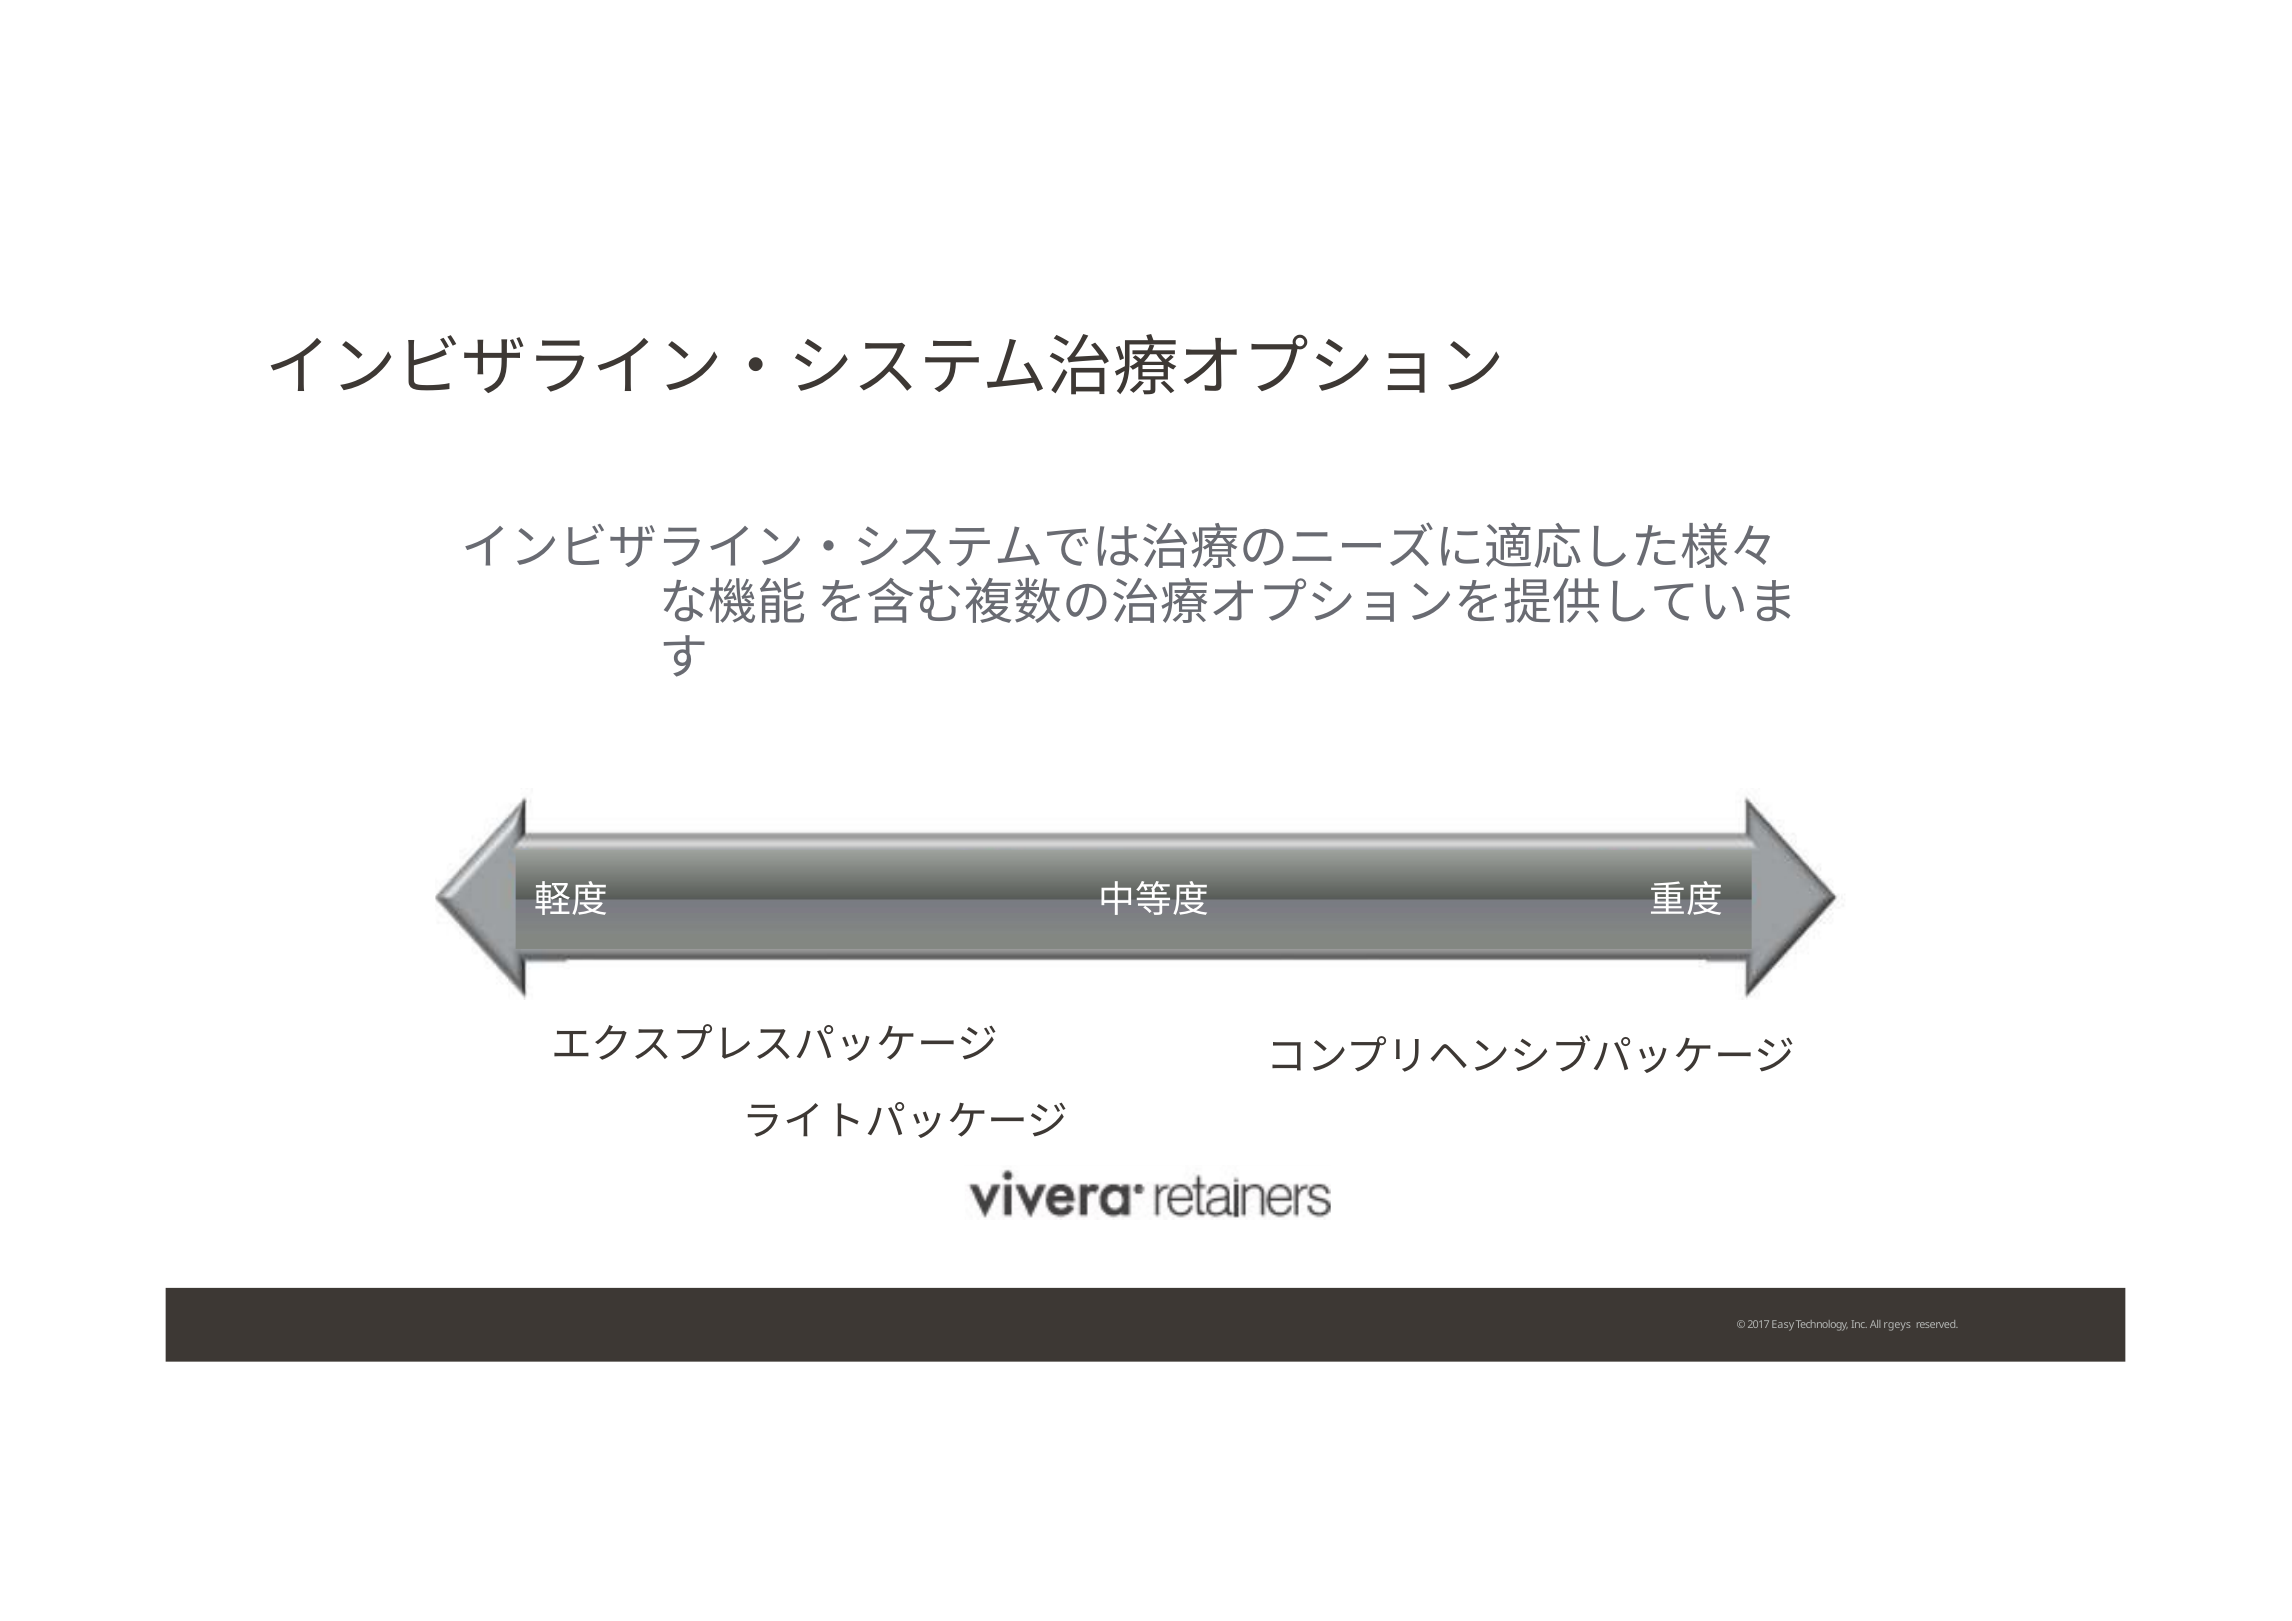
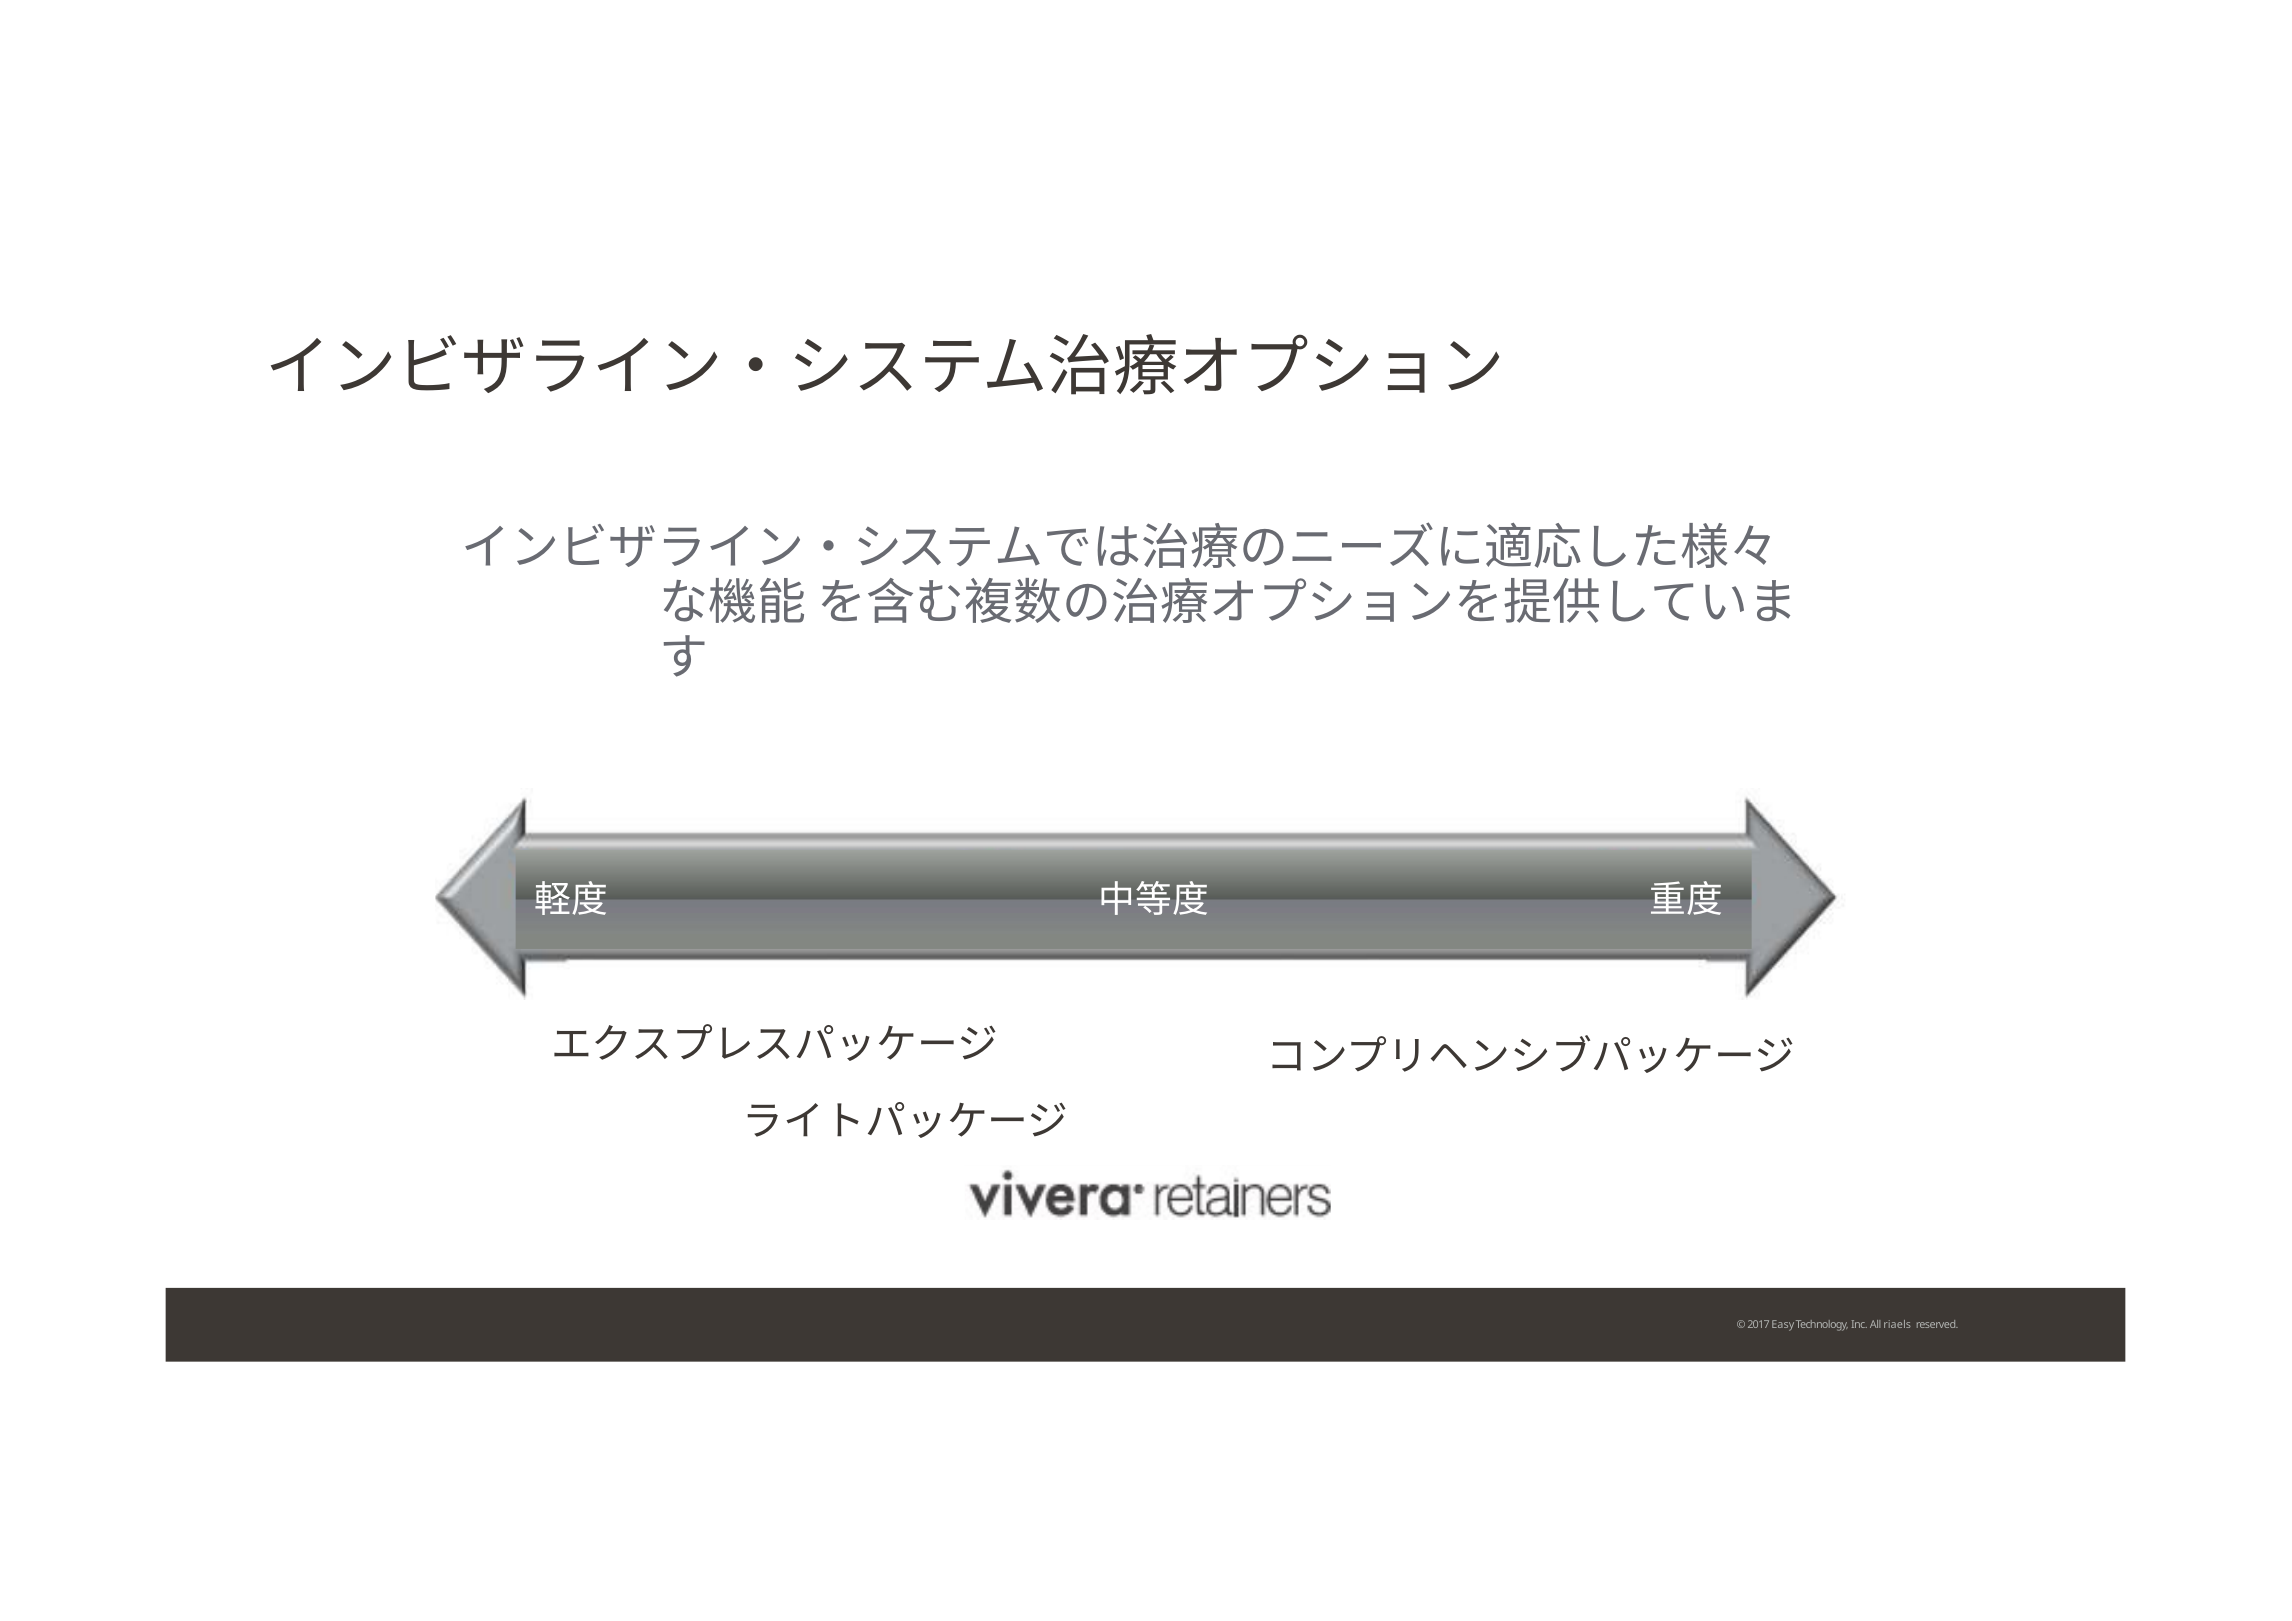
rgeys: rgeys -> riaels (1897, 1325)
